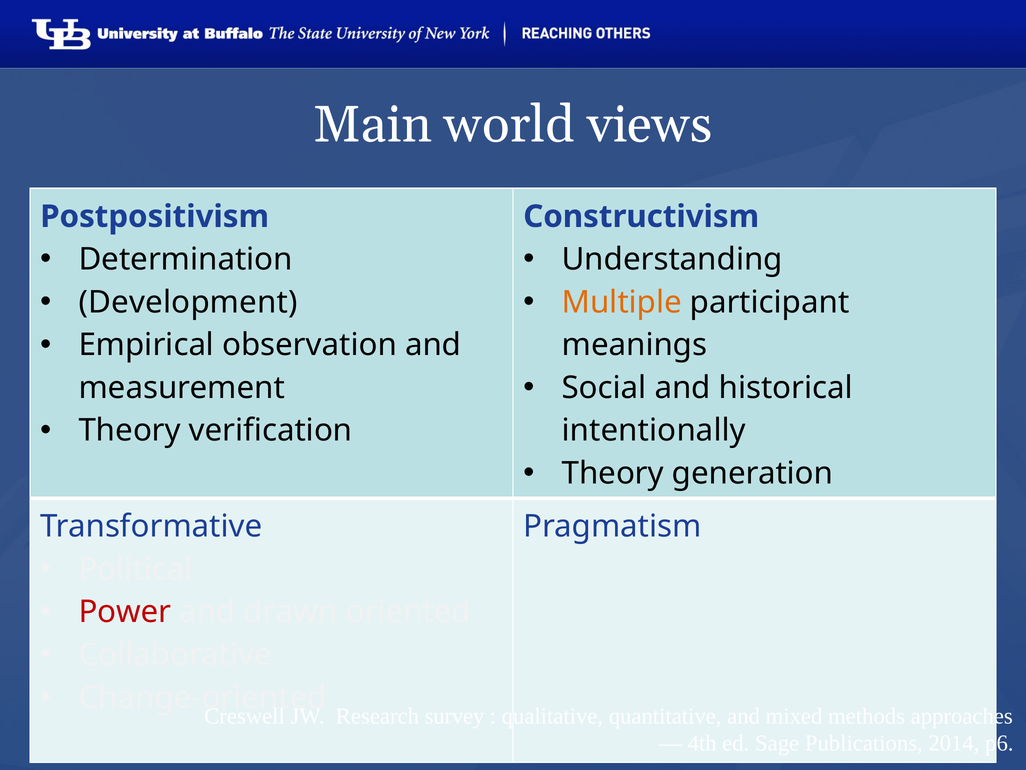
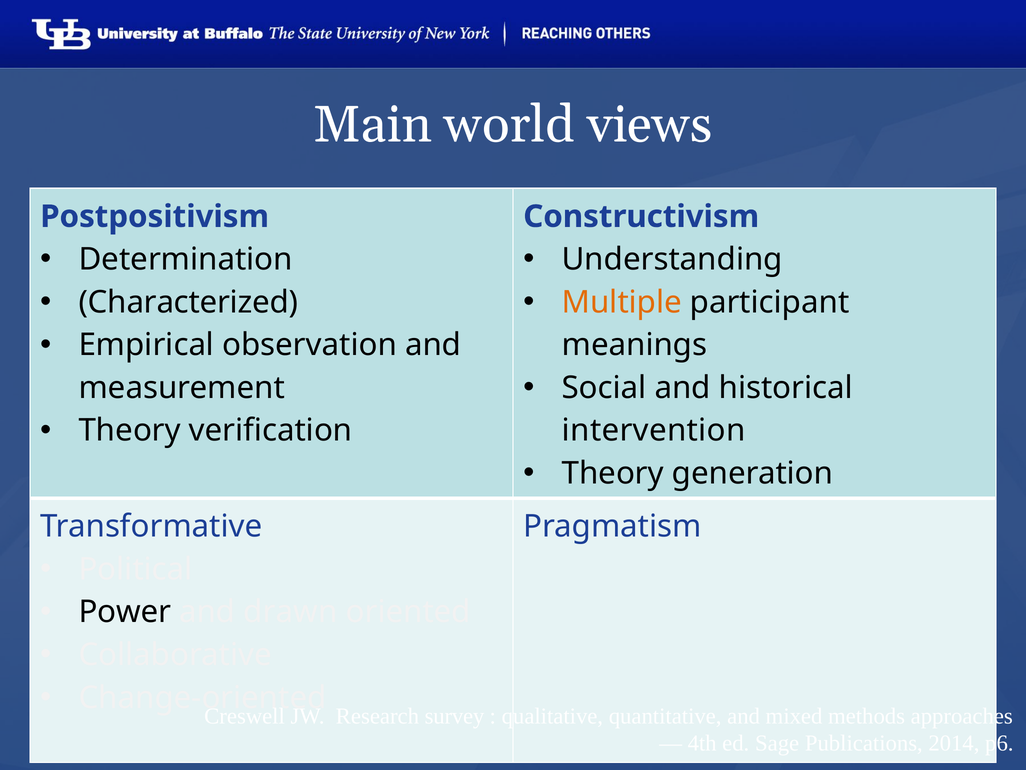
Development: Development -> Characterized (188, 302)
intentionally: intentionally -> intervention (654, 430)
Power colour: red -> black (125, 612)
